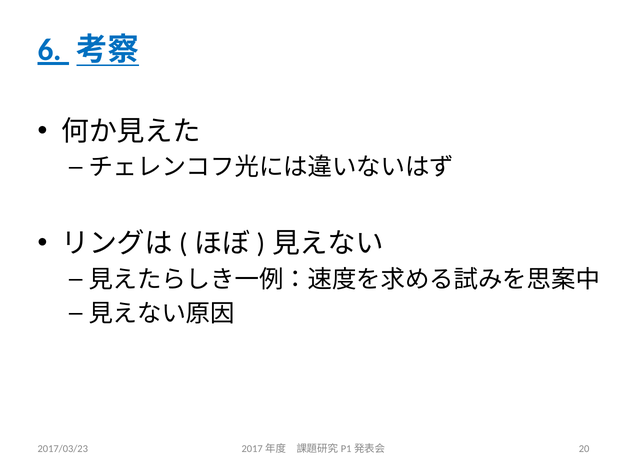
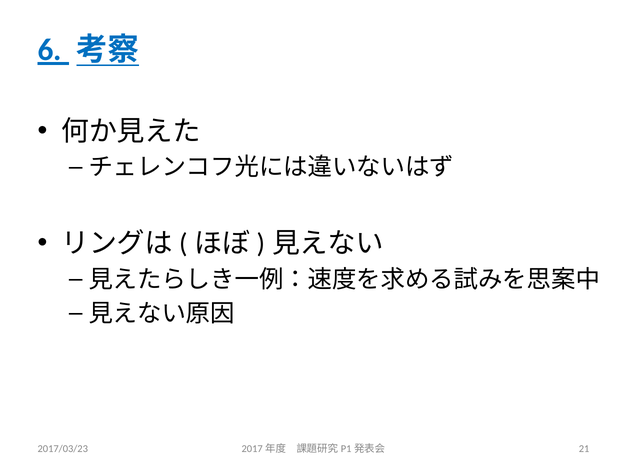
20: 20 -> 21 (584, 449)
